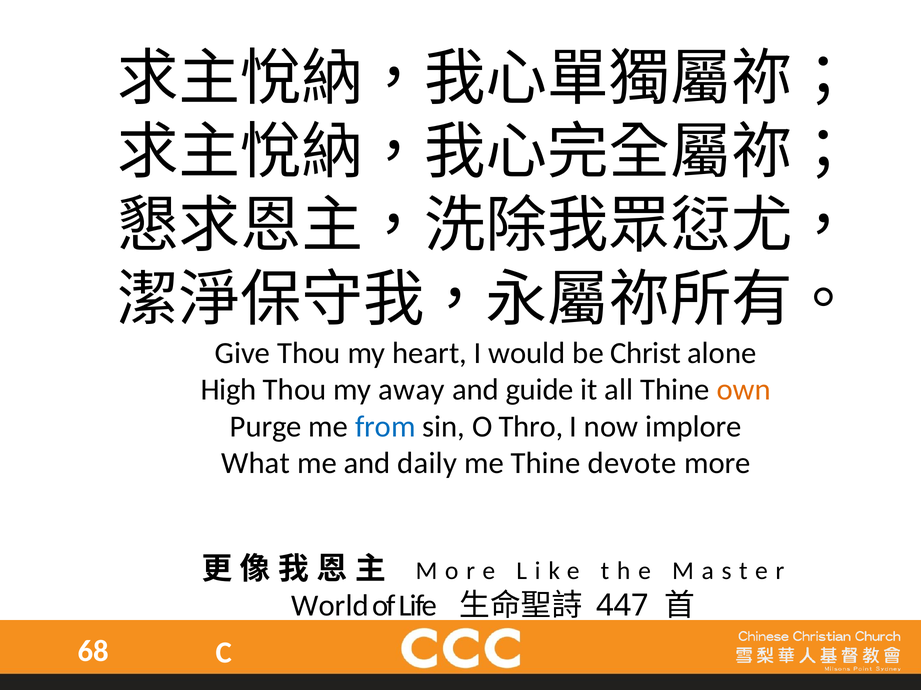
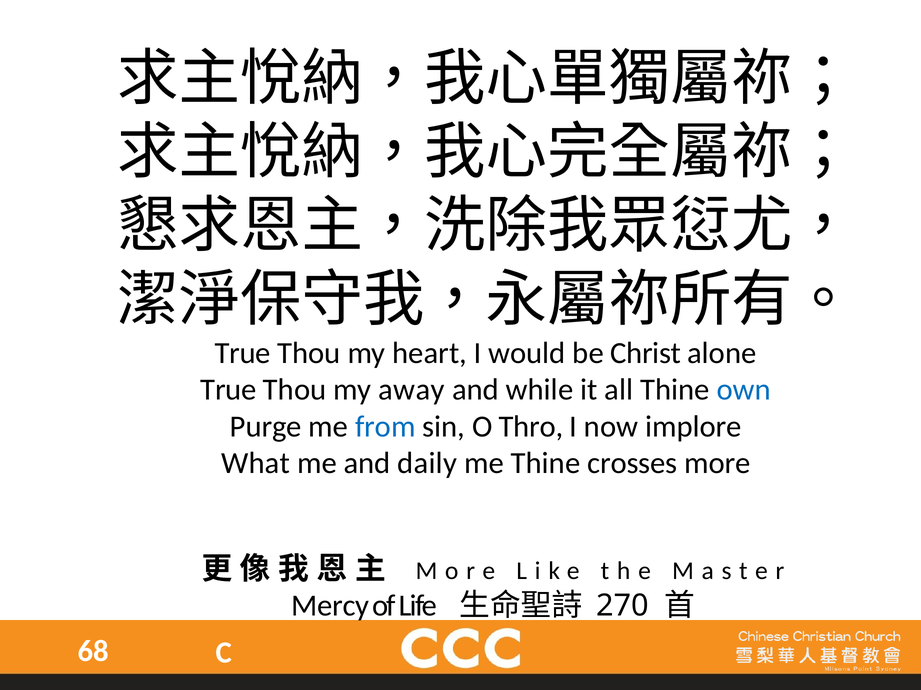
Give: Give -> True (243, 353)
High: High -> True (228, 390)
guide: guide -> while (540, 390)
own colour: orange -> blue (744, 390)
devote: devote -> crosses (632, 464)
World: World -> Mercy (330, 606)
447: 447 -> 270 (623, 606)
